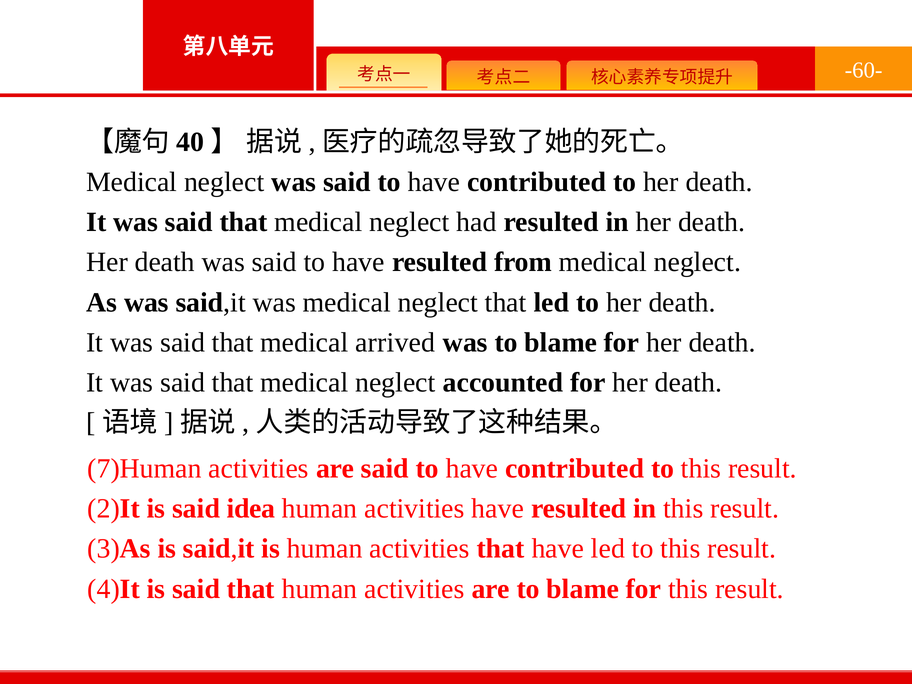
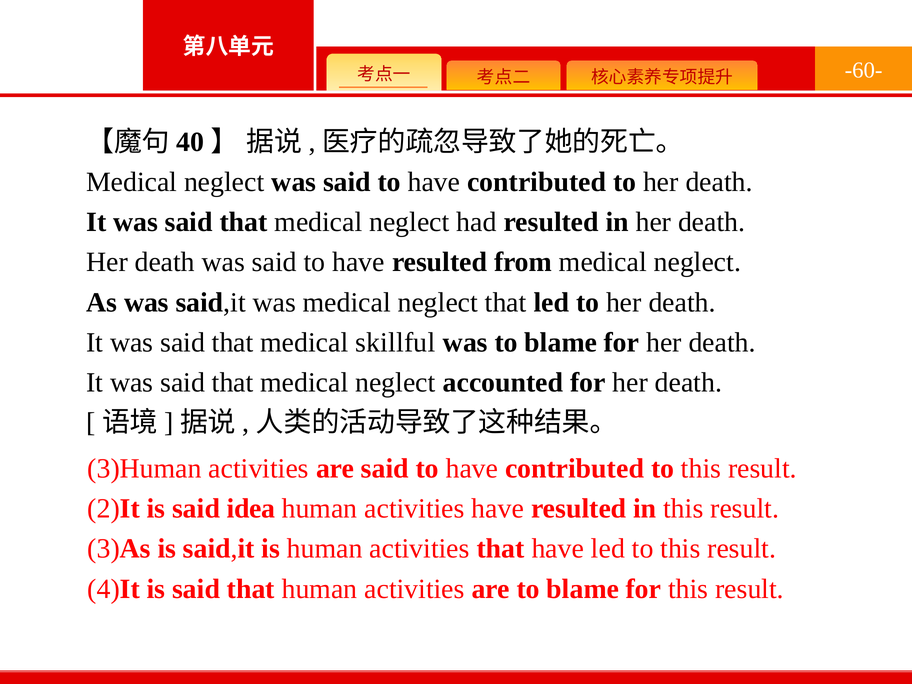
arrived: arrived -> skillful (395, 343)
7)Human: 7)Human -> 3)Human (145, 469)
